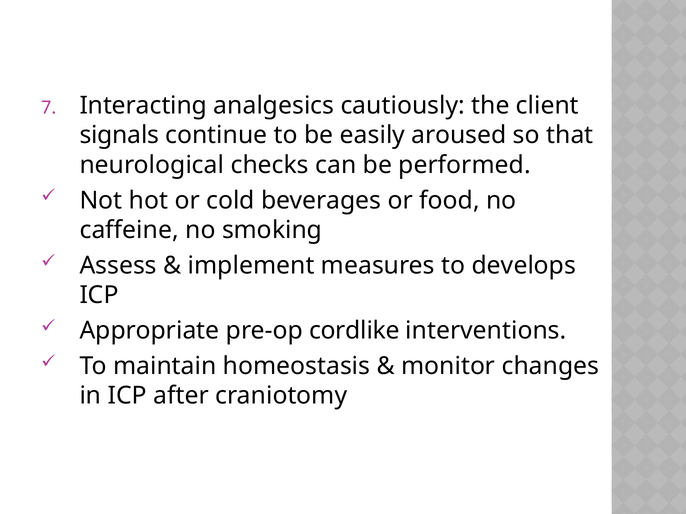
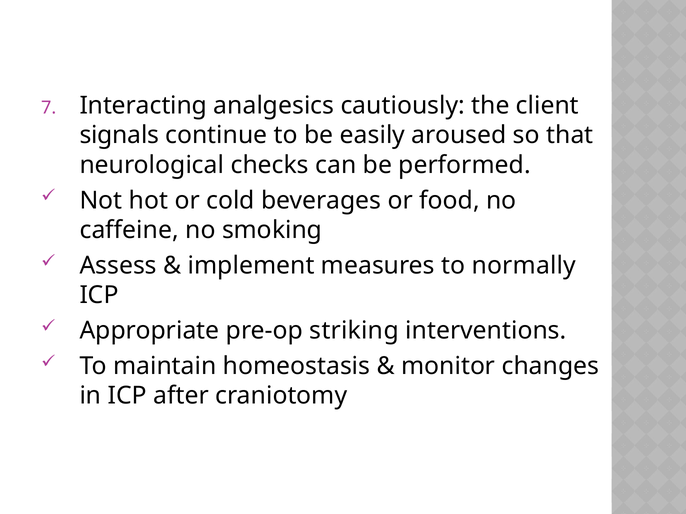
develops: develops -> normally (524, 266)
cordlike: cordlike -> striking (354, 331)
